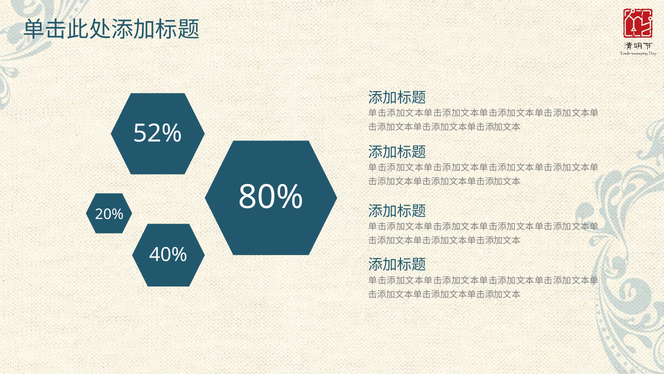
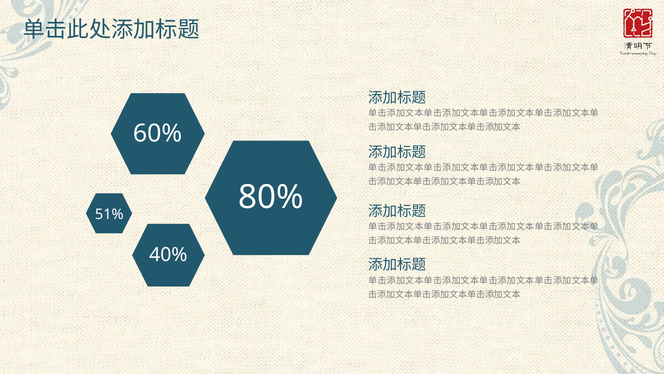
52%: 52% -> 60% (158, 133)
20%: 20% -> 51% (109, 214)
